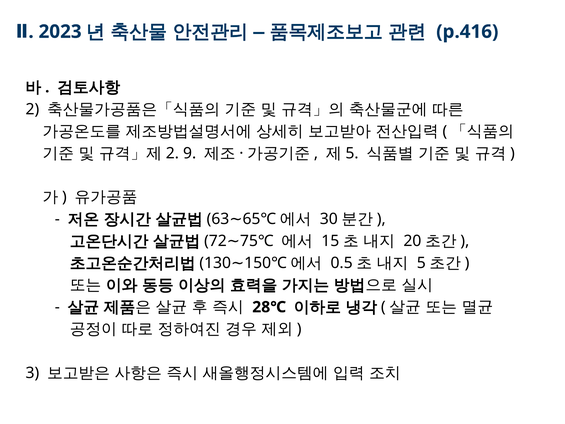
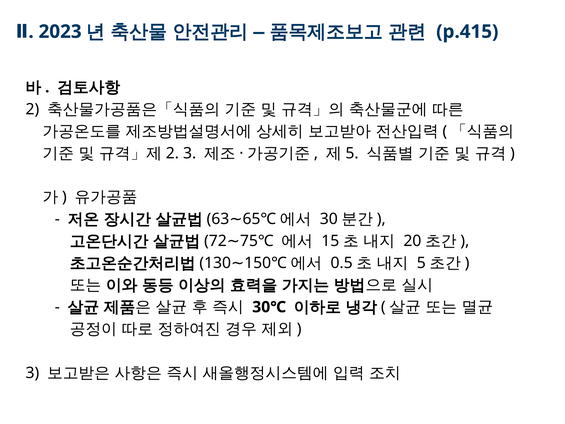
p.416: p.416 -> p.415 (467, 32)
9: 9 -> 3 (190, 153)
28℃: 28℃ -> 30℃ (269, 307)
